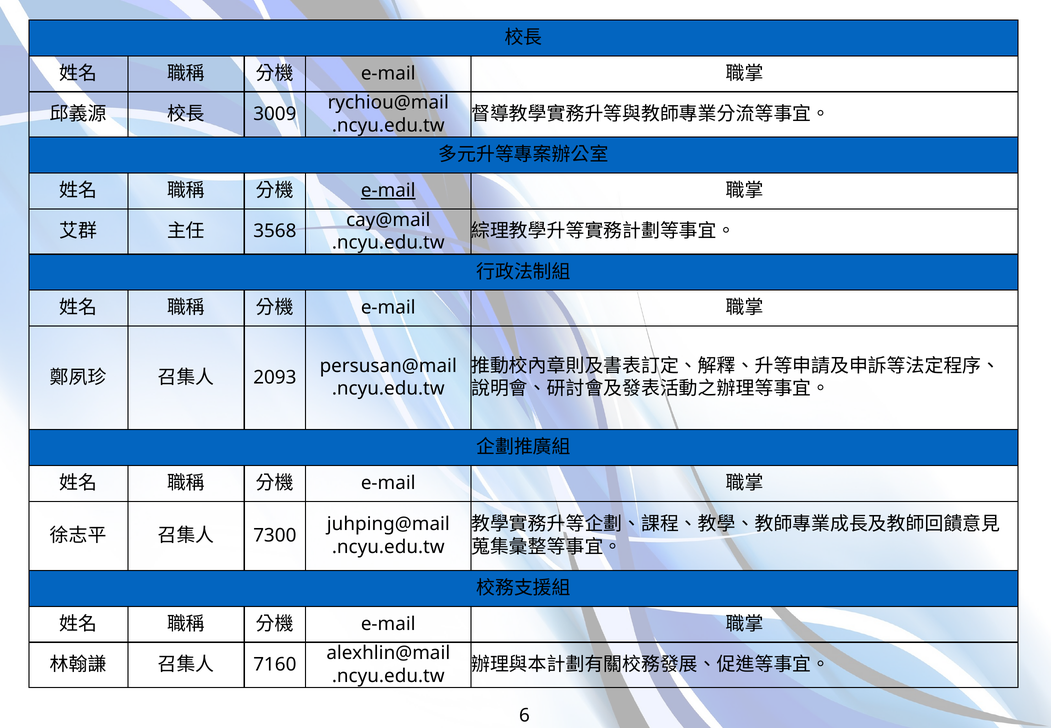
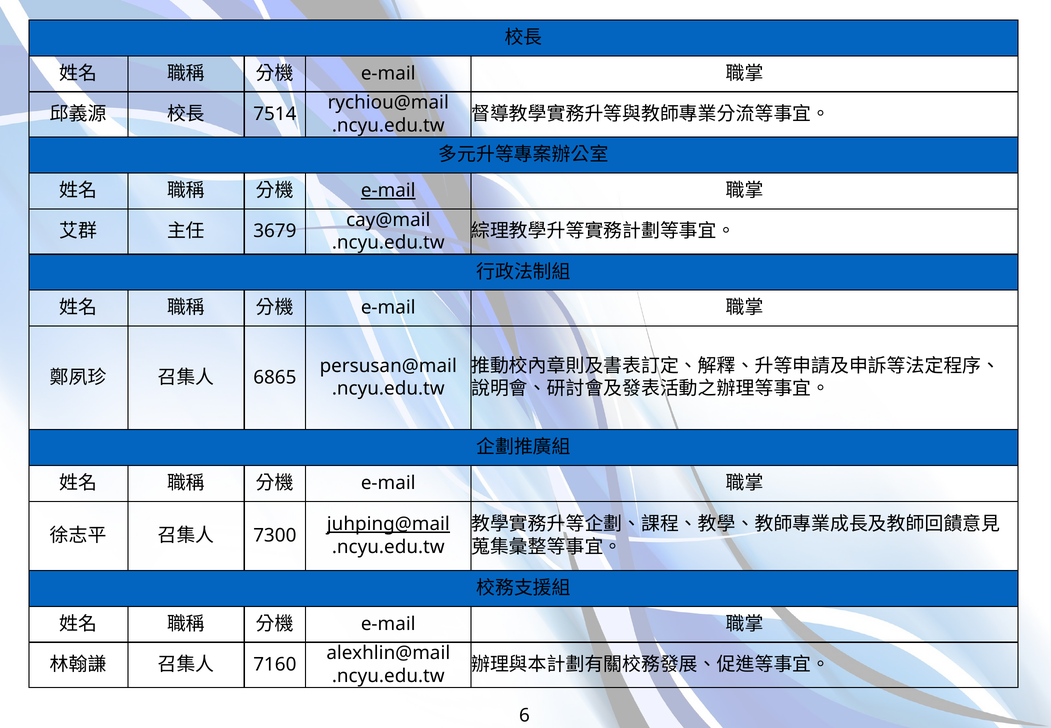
3009: 3009 -> 7514 (275, 114)
3568: 3568 -> 3679 (275, 231)
2093: 2093 -> 6865 (275, 377)
juhping@mail underline: none -> present (388, 524)
